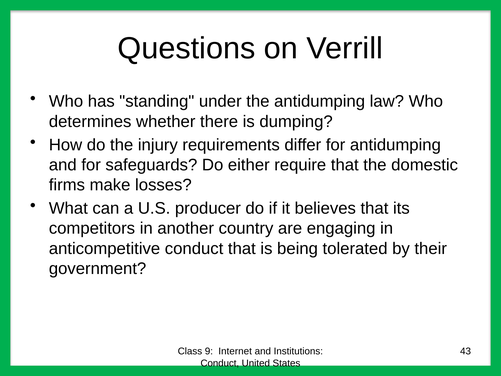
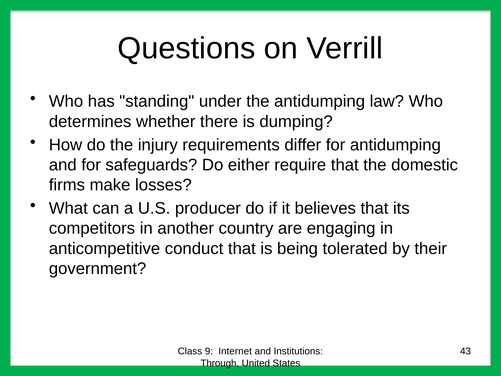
Conduct: Conduct -> Through (220, 363)
